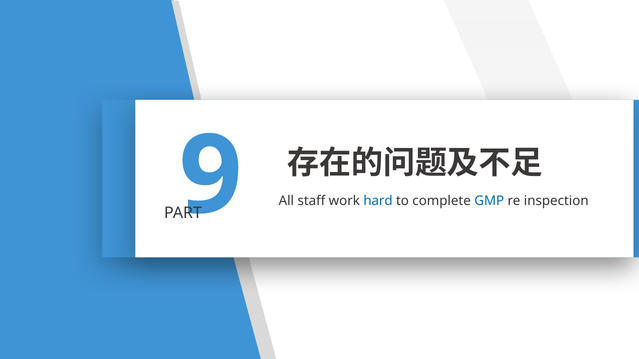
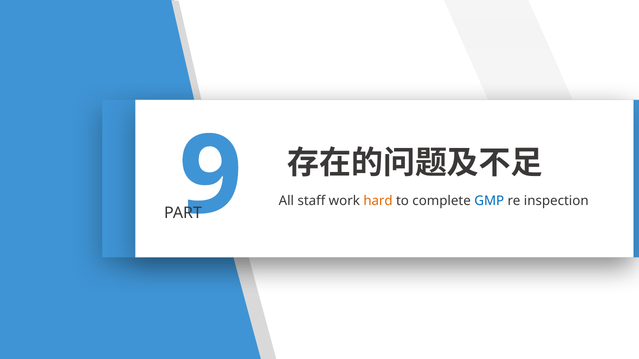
hard colour: blue -> orange (378, 201)
